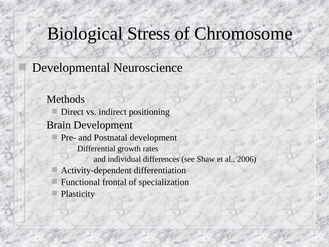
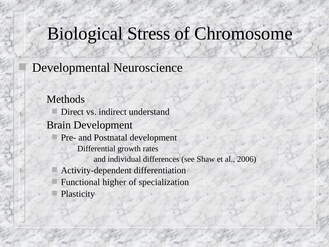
positioning: positioning -> understand (149, 112)
frontal: frontal -> higher (114, 182)
